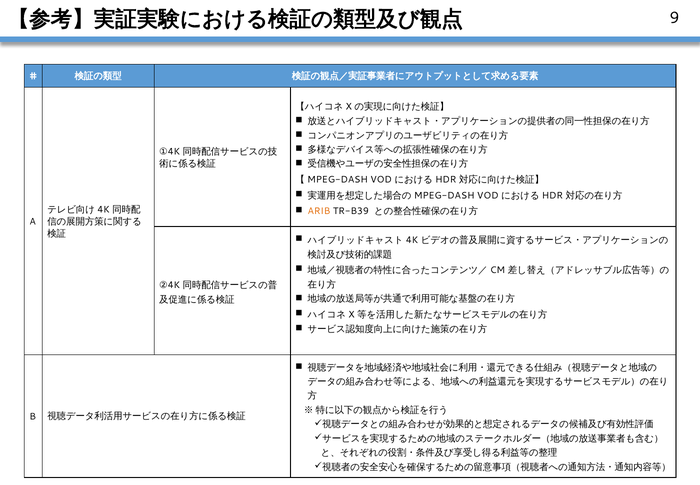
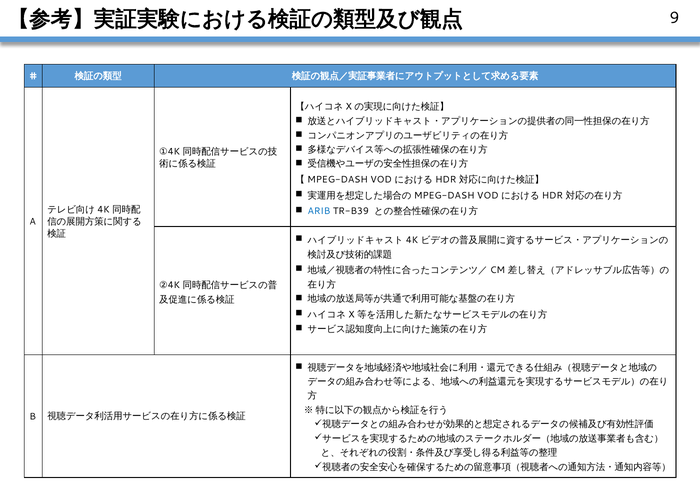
ARIB colour: orange -> blue (319, 211)
